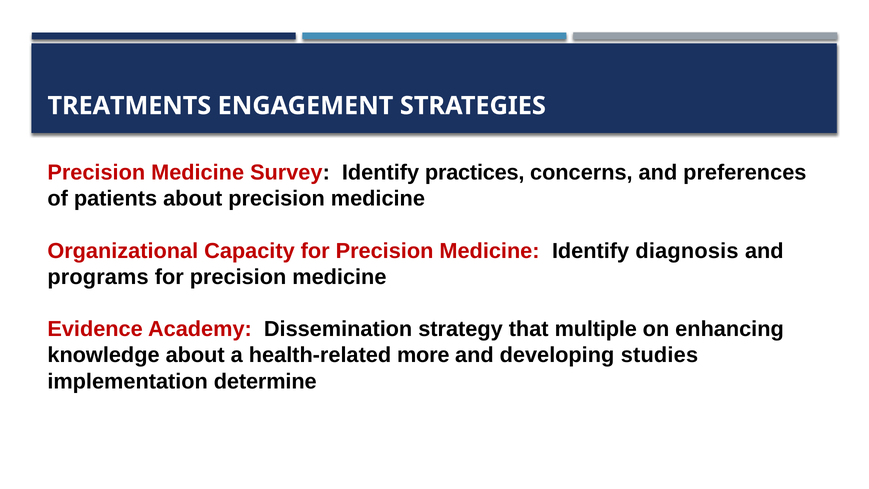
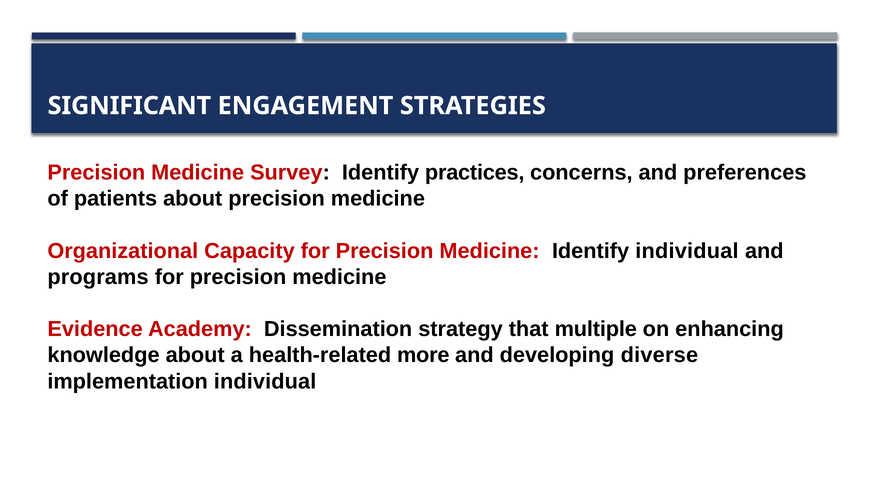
TREATMENTS: TREATMENTS -> SIGNIFICANT (129, 106)
Identify diagnosis: diagnosis -> individual (687, 251)
studies: studies -> diverse (659, 355)
implementation determine: determine -> individual (265, 381)
